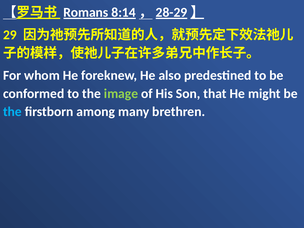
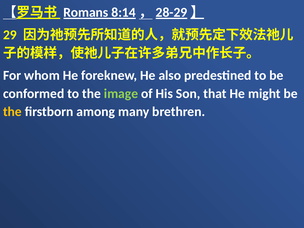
the colour: light blue -> yellow (12, 112)
